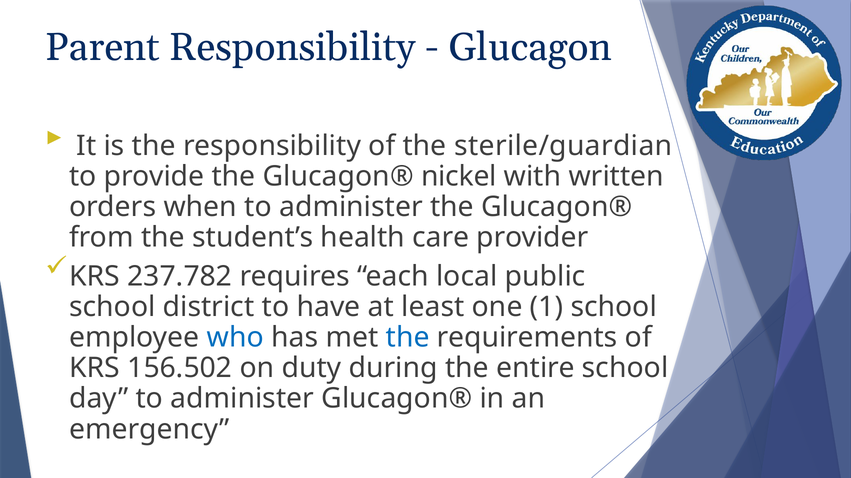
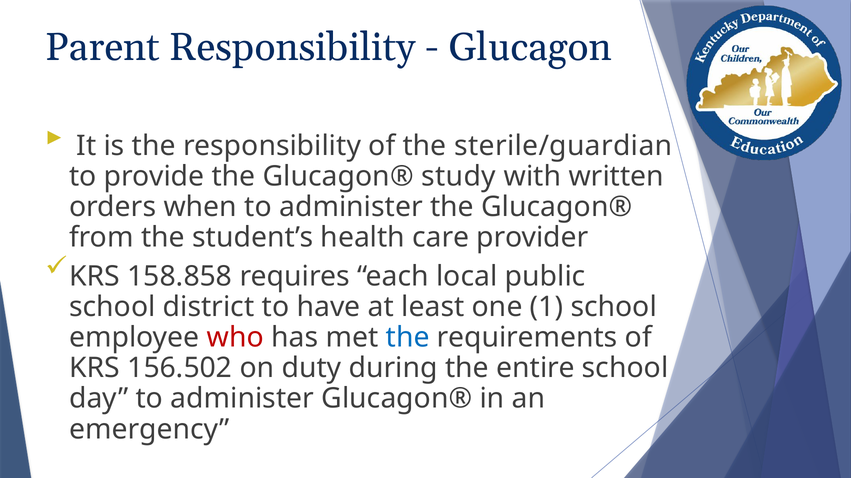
nickel: nickel -> study (459, 177)
237.782: 237.782 -> 158.858 (180, 277)
who colour: blue -> red (235, 338)
